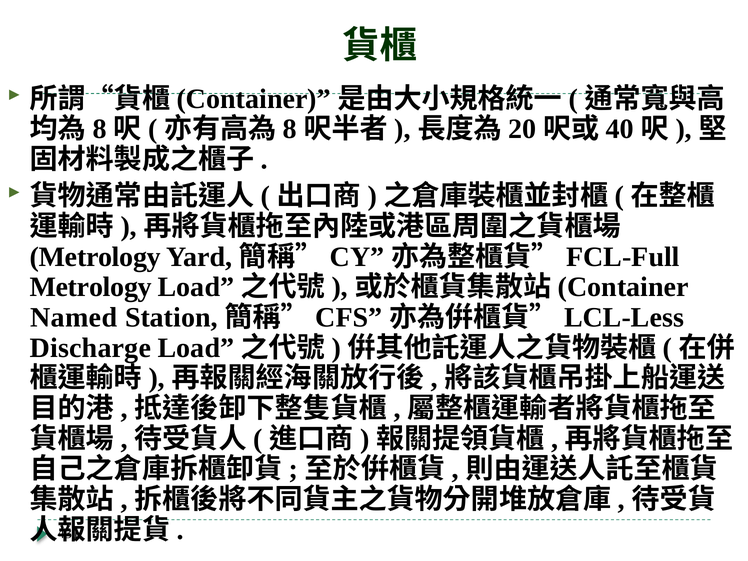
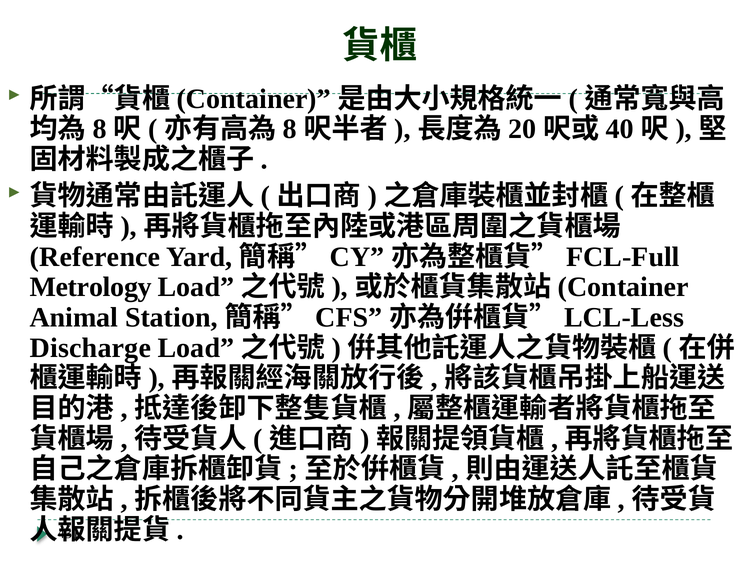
Metrology: Metrology -> Reference (95, 257)
Named: Named -> Animal (74, 317)
